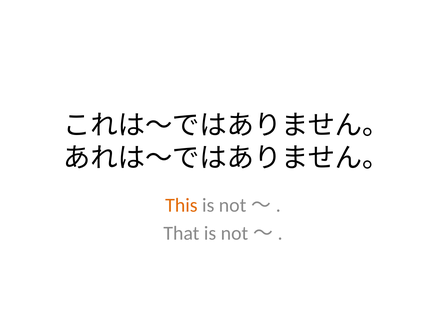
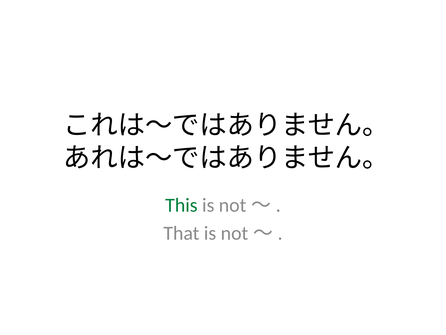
This colour: orange -> green (181, 205)
